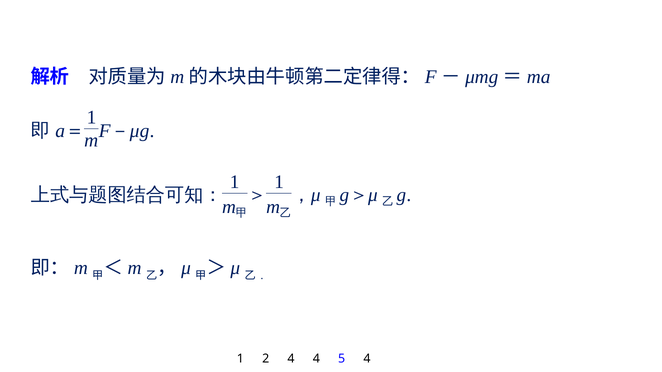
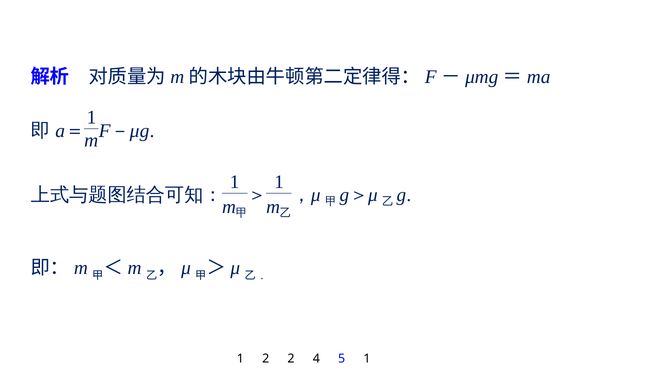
2 4: 4 -> 2 (291, 359)
5 4: 4 -> 1 (367, 359)
